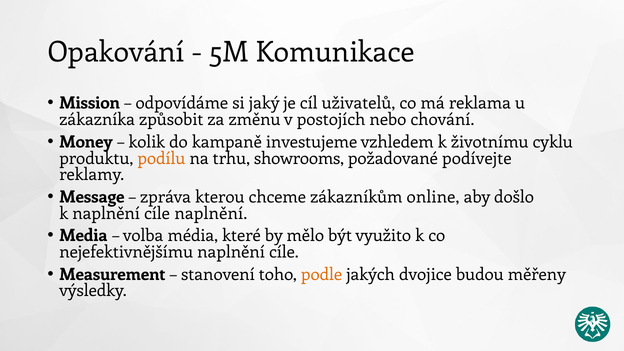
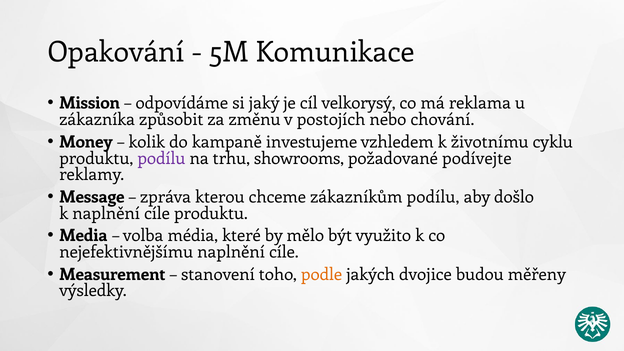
uživatelů: uživatelů -> velkorysý (359, 103)
podílu colour: orange -> purple (161, 158)
zákazníkům online: online -> podílu (433, 197)
cíle naplnění: naplnění -> produktu (211, 214)
